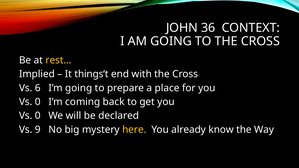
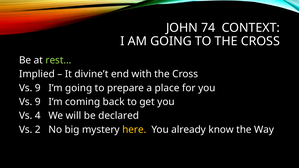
36: 36 -> 74 (208, 28)
rest… colour: yellow -> light green (58, 60)
things’t: things’t -> divine’t (91, 74)
6: 6 -> 9 (38, 88)
0: 0 -> 9 (38, 102)
0: 0 -> 4 (38, 116)
9: 9 -> 2 (38, 130)
